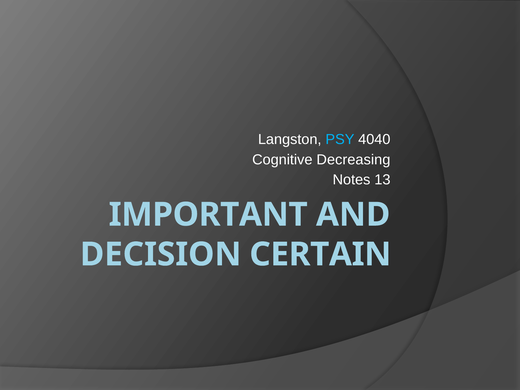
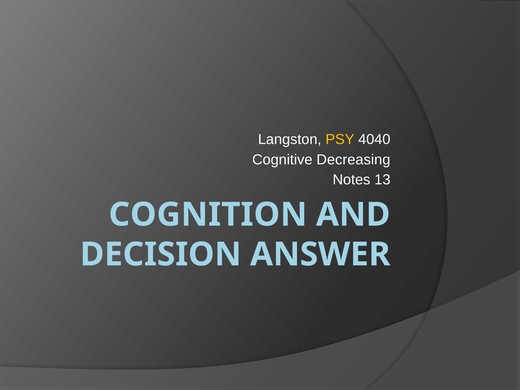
PSY colour: light blue -> yellow (340, 139)
IMPORTANT: IMPORTANT -> COGNITION (208, 215)
CERTAIN: CERTAIN -> ANSWER (320, 254)
